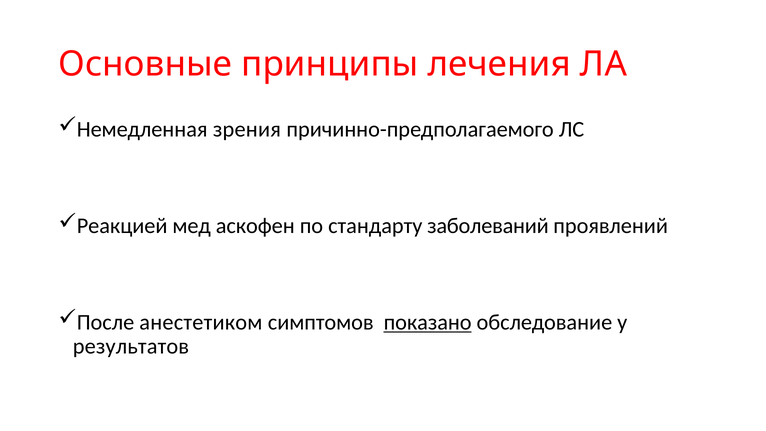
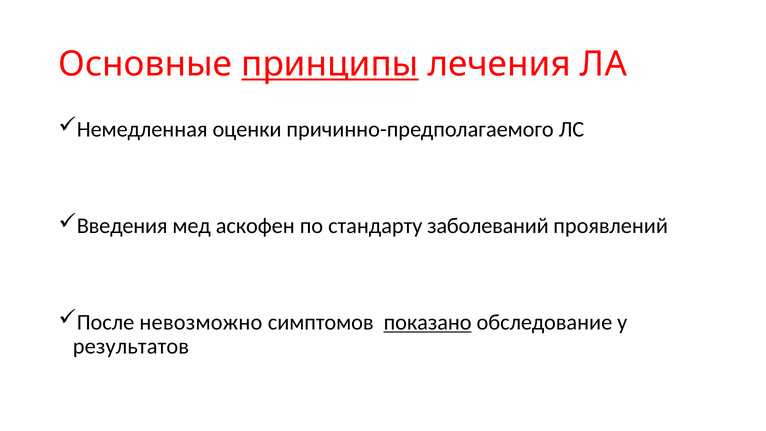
принципы underline: none -> present (330, 64)
зрения: зрения -> оценки (247, 130)
Реакцией: Реакцией -> Введения (122, 226)
анестетиком: анестетиком -> невозможно (201, 322)
